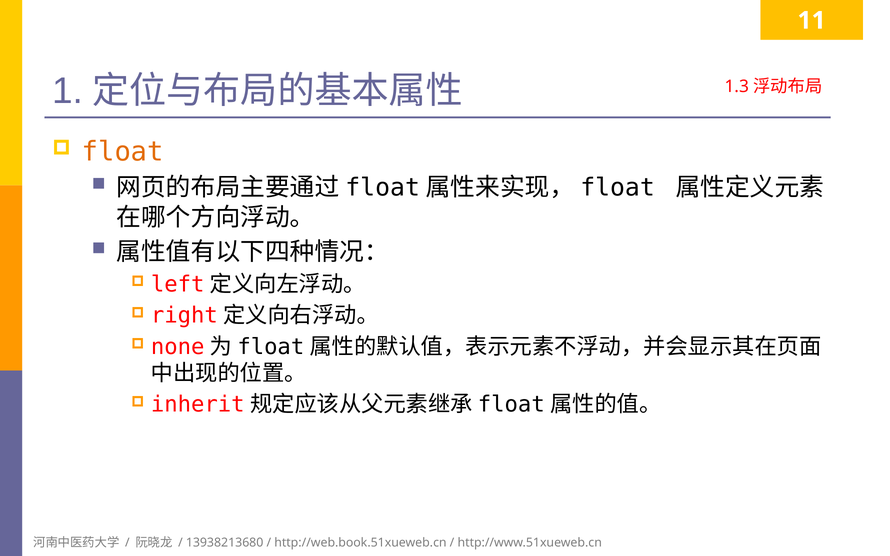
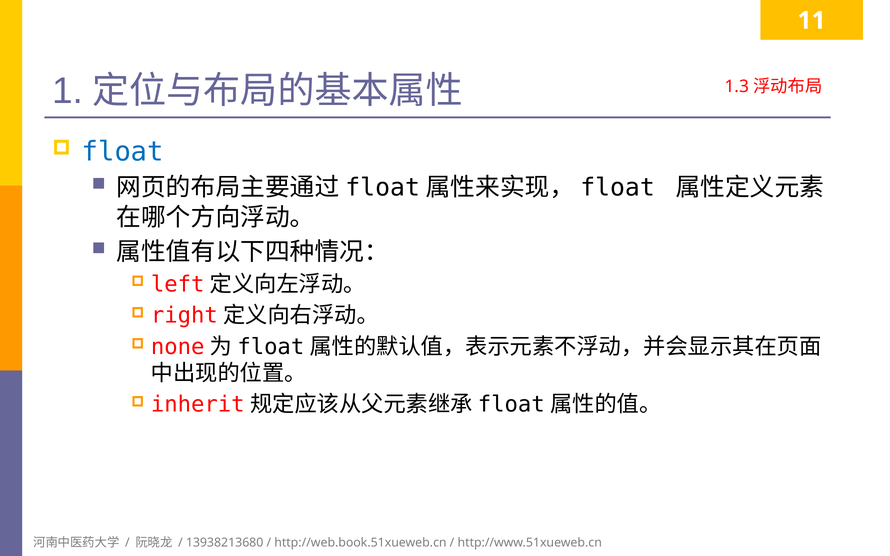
float colour: orange -> blue (123, 152)
